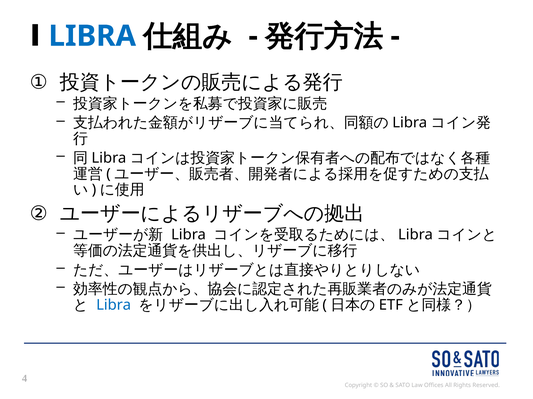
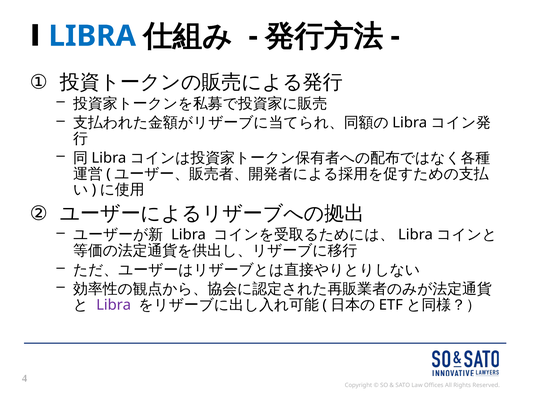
Libra colour: blue -> purple (114, 306)
